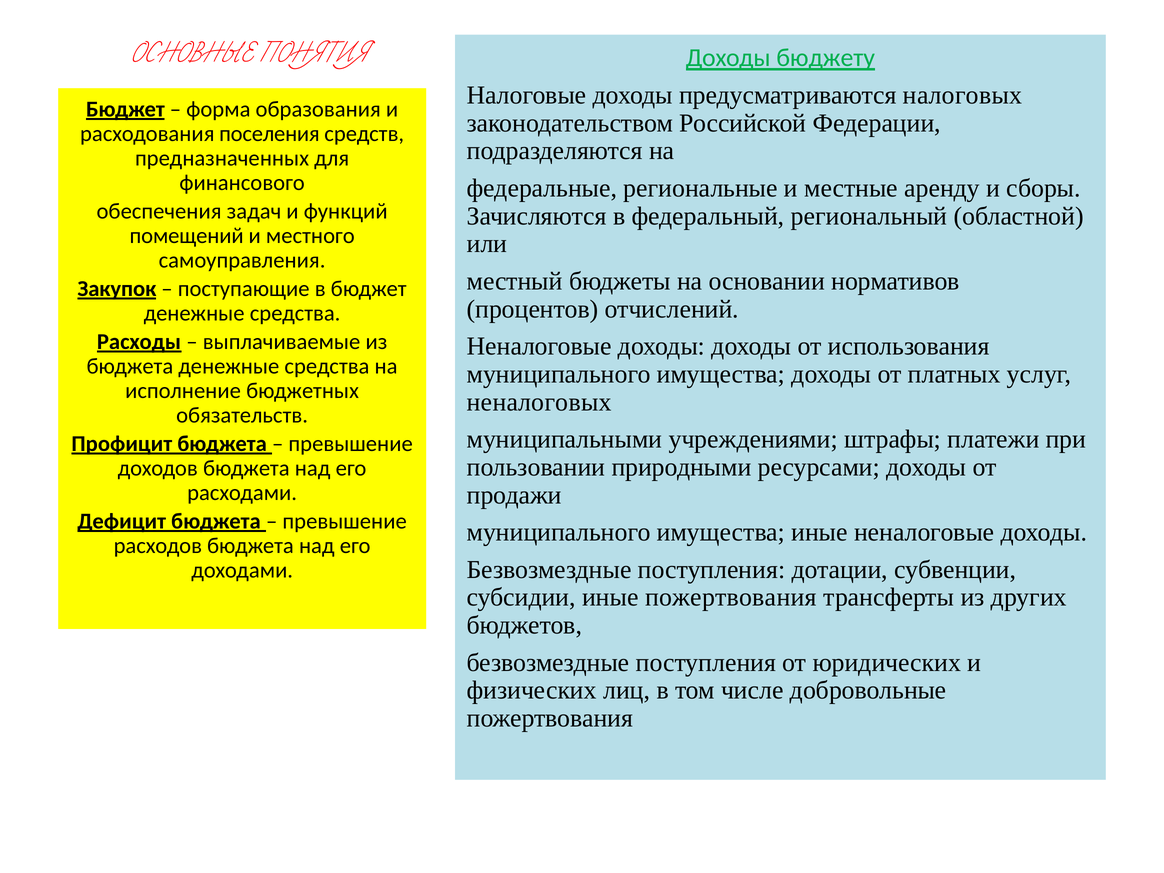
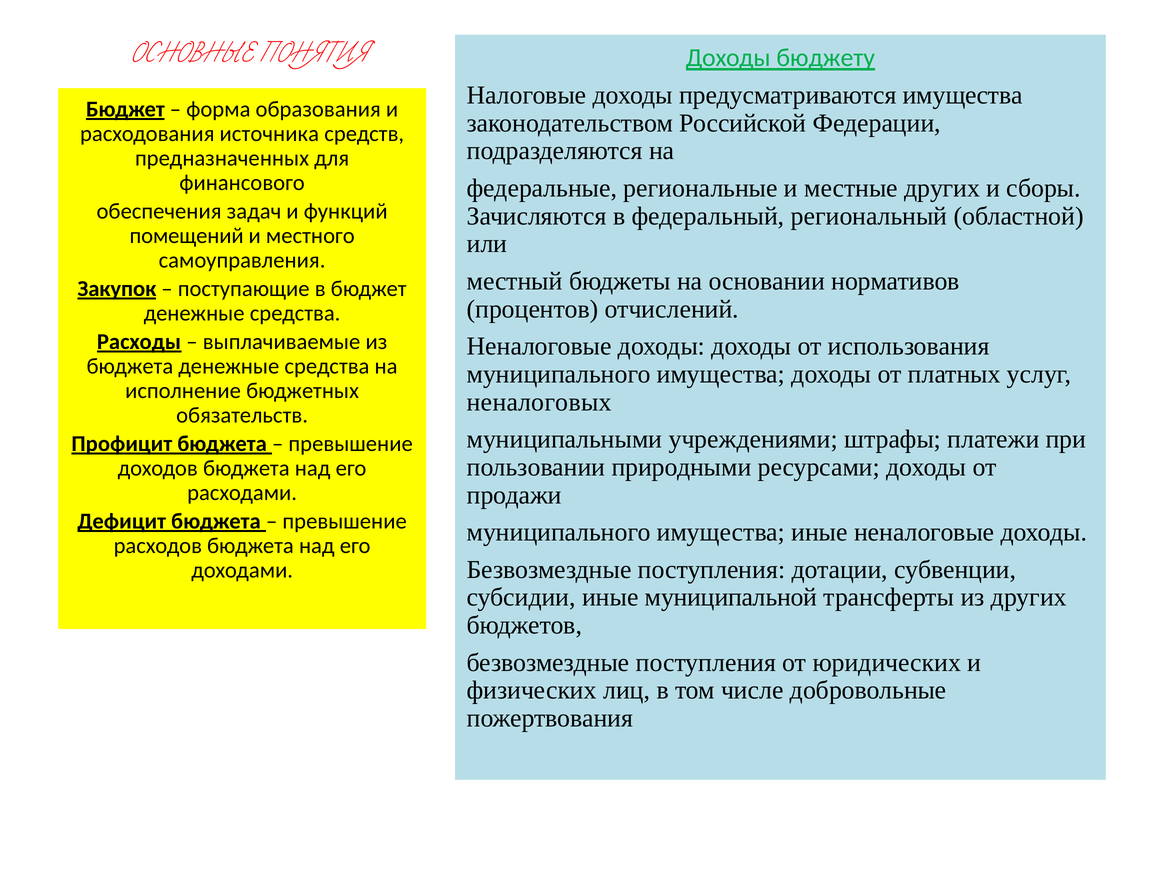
предусматриваются налоговых: налоговых -> имущества (963, 95)
поселения: поселения -> источника (269, 134)
местные аренду: аренду -> других (942, 188)
иные пожертвования: пожертвования -> муниципальной (731, 597)
